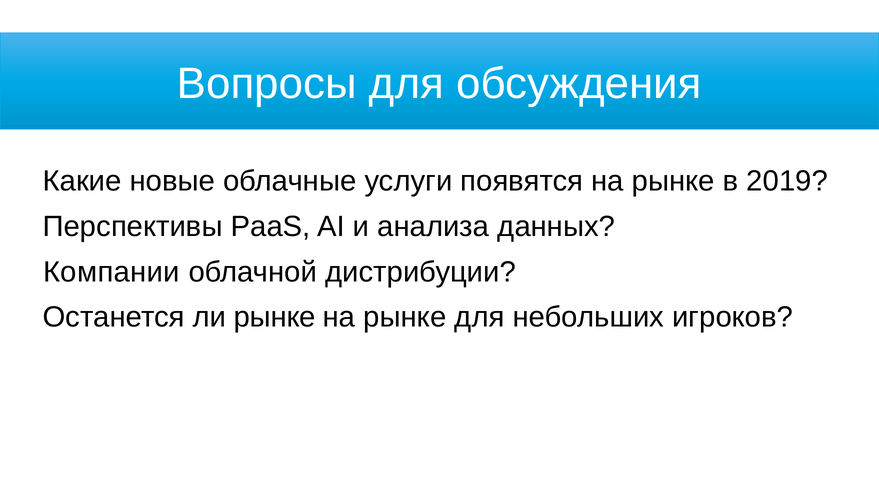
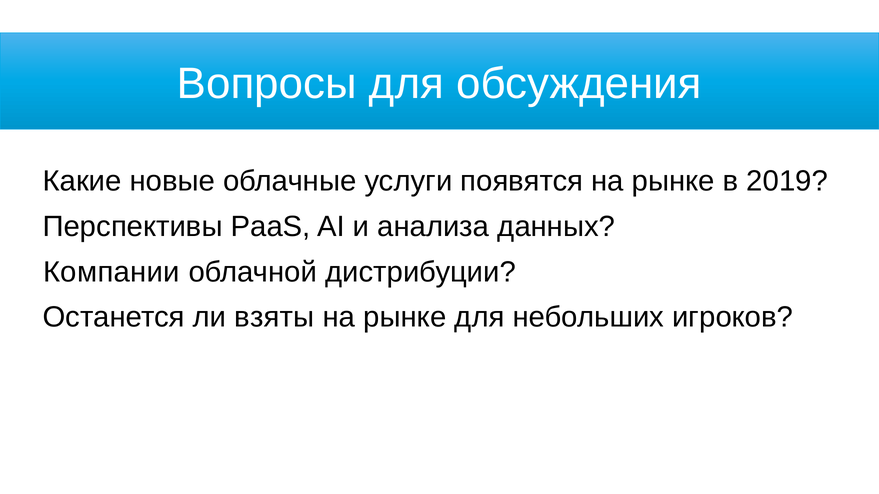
ли рынке: рынке -> взяты (274, 318)
